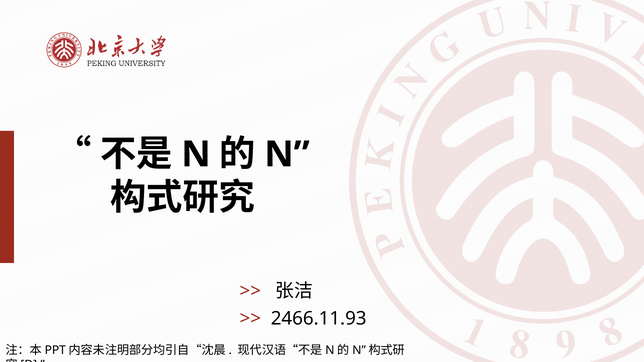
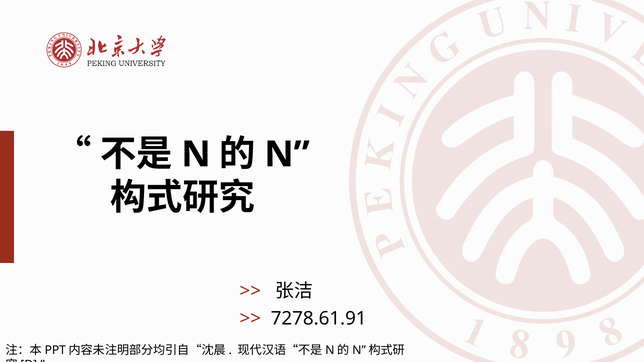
2466.11.93: 2466.11.93 -> 7278.61.91 (319, 319)
